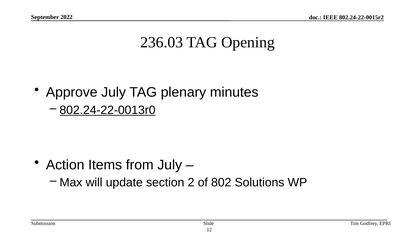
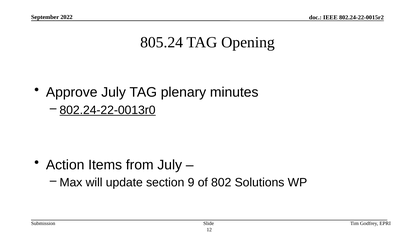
236.03: 236.03 -> 805.24 (162, 43)
2: 2 -> 9 (191, 183)
